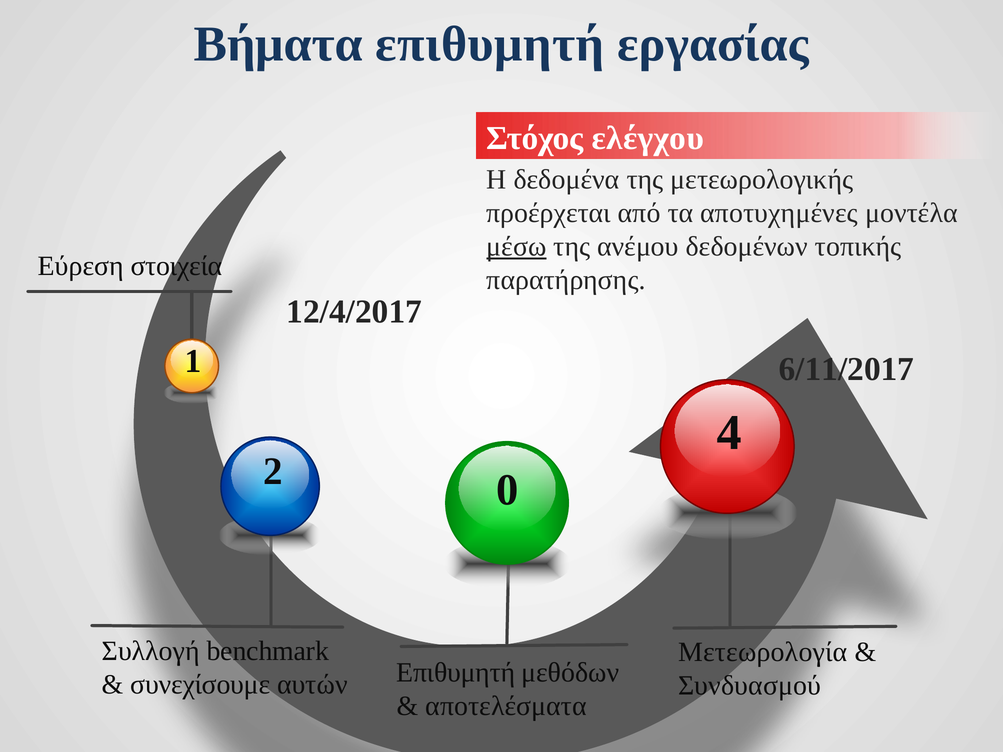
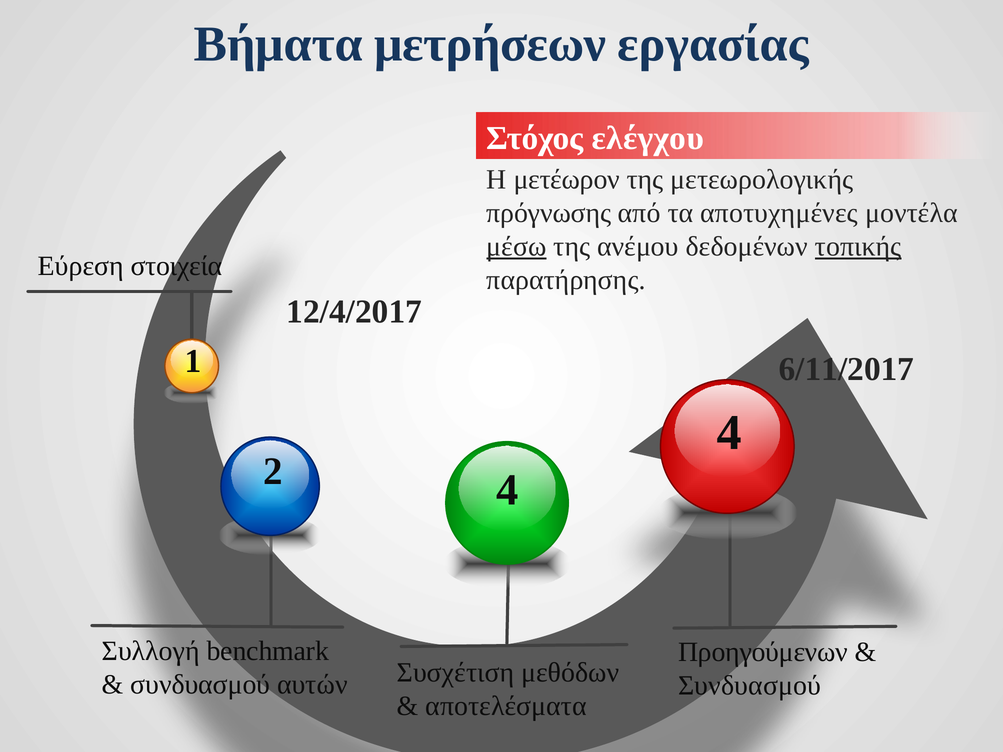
Βήματα επιθυμητή: επιθυμητή -> μετρήσεων (490, 44)
δεδομένα: δεδομένα -> μετέωρον (567, 180)
προέρχεται: προέρχεται -> πρόγνωσης (549, 213)
τοπικής underline: none -> present (858, 247)
2 0: 0 -> 4 (507, 490)
Μετεωρολογία: Μετεωρολογία -> Προηγούμενων (763, 652)
συνεχίσουμε: συνεχίσουμε -> συνδυασμού (200, 685)
αυτών Επιθυμητή: Επιθυμητή -> Συσχέτιση (456, 673)
